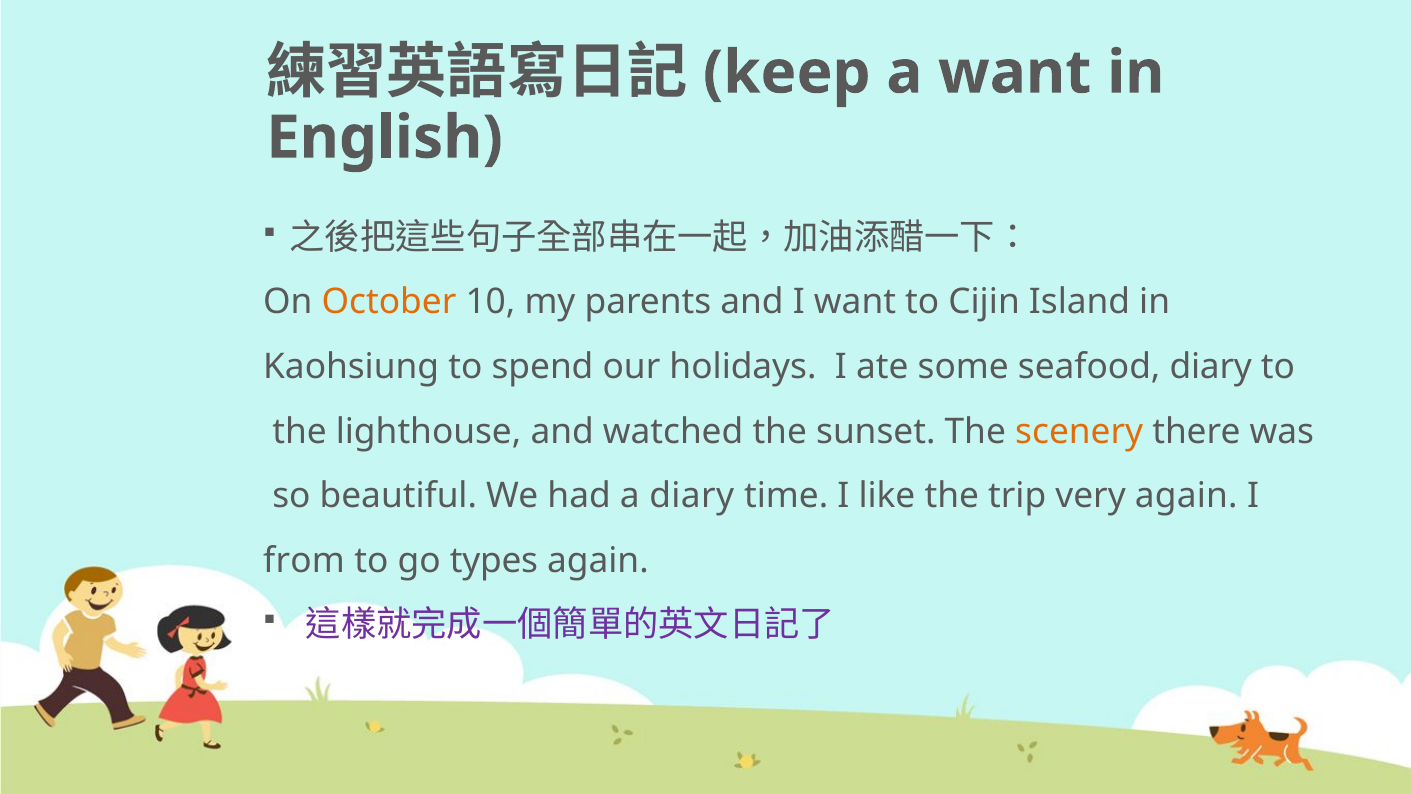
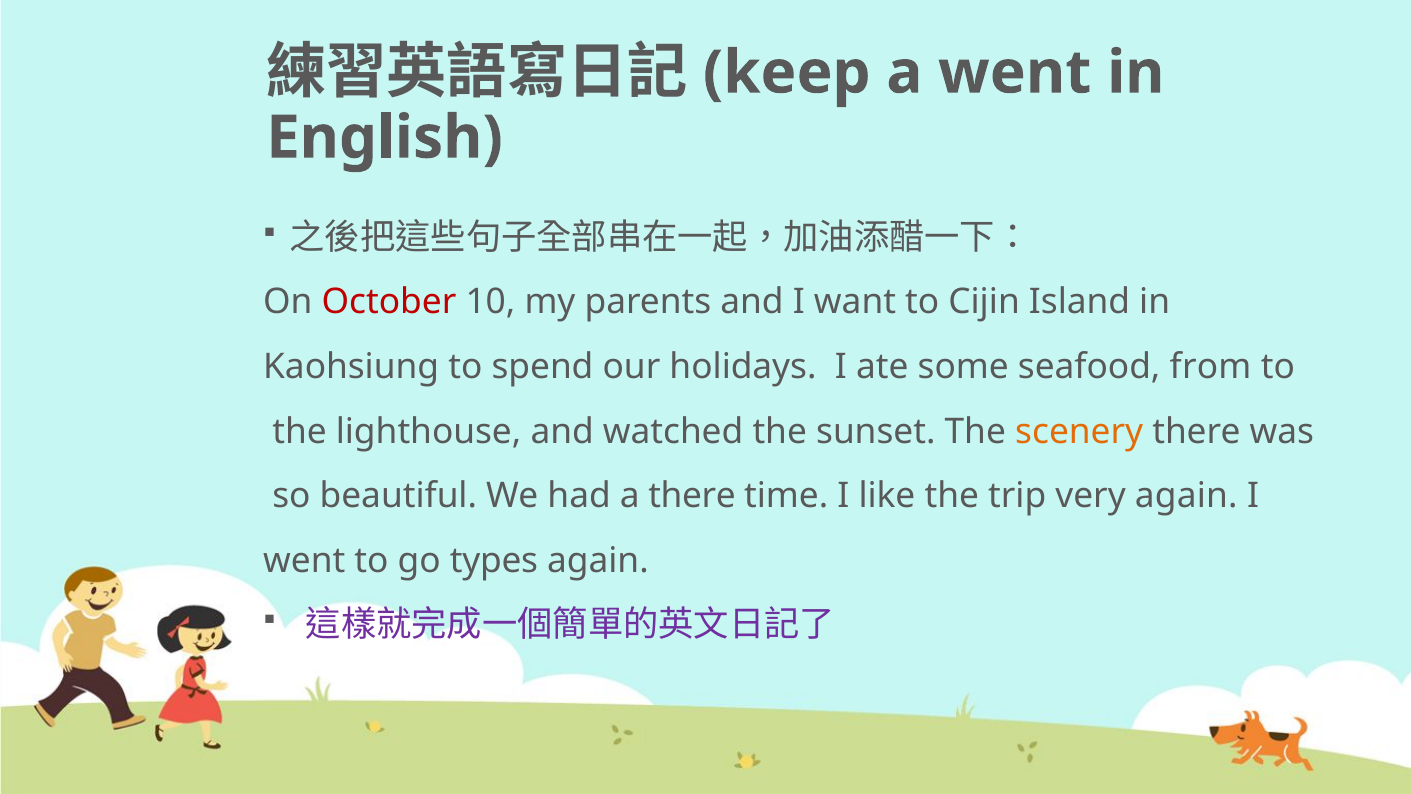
a want: want -> went (1015, 73)
October colour: orange -> red (389, 302)
seafood diary: diary -> from (1211, 367)
a diary: diary -> there (692, 496)
from: from -> went (304, 560)
